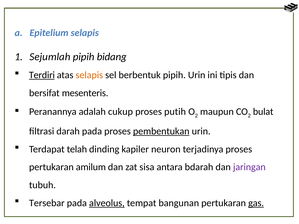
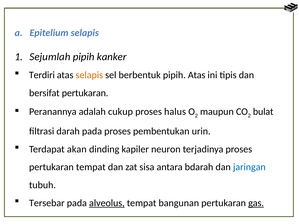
bidang: bidang -> kanker (112, 57)
Terdiri underline: present -> none (42, 75)
pipih Urin: Urin -> Atas (197, 75)
bersifat mesenteris: mesenteris -> pertukaran (85, 93)
putih: putih -> halus (175, 112)
pembentukan underline: present -> none (161, 131)
telah: telah -> akan (77, 149)
pertukaran amilum: amilum -> tempat (91, 167)
jaringan colour: purple -> blue (249, 167)
